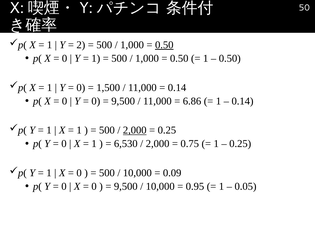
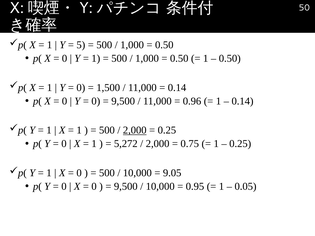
2: 2 -> 5 (81, 45)
0.50 underline: present -> none (164, 45)
6.86: 6.86 -> 0.96 (192, 101)
6,530: 6,530 -> 5,272 (126, 144)
0.09: 0.09 -> 9.05 (172, 173)
